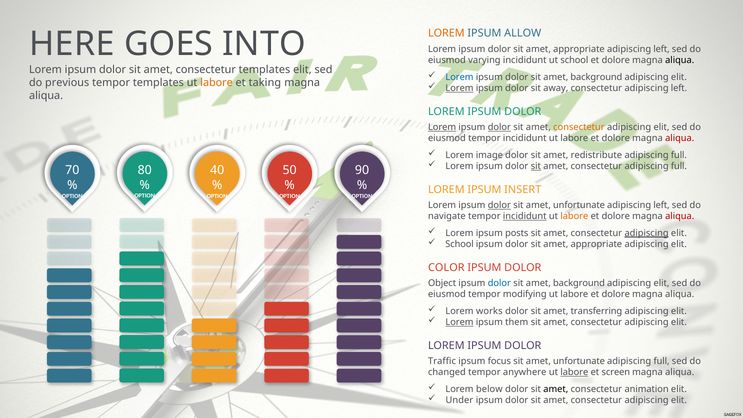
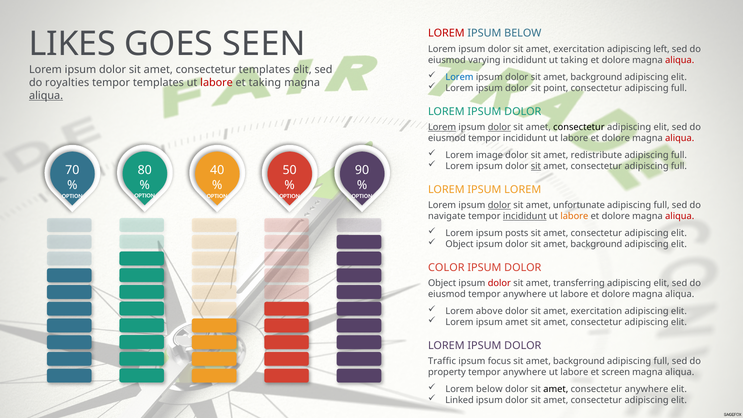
LOREM colour: orange -> red (446, 33)
IPSUM ALLOW: ALLOW -> BELOW (523, 33)
HERE: HERE -> LIKES (72, 44)
INTO: INTO -> SEEN (264, 44)
appropriate: appropriate -> exercitation (579, 49)
ut school: school -> taking (574, 60)
aliqua colour: black -> red (680, 60)
previous: previous -> royalties (67, 82)
labore colour: orange -> red (217, 82)
Lorem underline: present -> none (459, 88)
away: away -> point (556, 88)
left: left -> full (679, 88)
aliqua underline: none -> present (46, 95)
consectetur colour: orange -> black (579, 127)
IPSUM INSERT: INSERT -> LOREM (523, 189)
left: left -> full (662, 205)
adipiscing underline: present -> none (647, 233)
School: School -> Object (459, 244)
appropriate: appropriate -> background (596, 244)
dolor colour: blue -> red (499, 283)
background: background -> transferring (579, 283)
eiusmod tempor modifying: modifying -> anywhere (525, 294)
works: works -> above (489, 311)
transferring: transferring -> exercitation (596, 311)
Lorem underline: present -> none (459, 322)
ipsum them: them -> amet (517, 322)
unfortunate: unfortunate -> background (579, 361)
changed: changed -> property (447, 372)
labore underline: present -> none (574, 372)
consectetur animation: animation -> anywhere (647, 389)
Under: Under -> Linked (460, 400)
